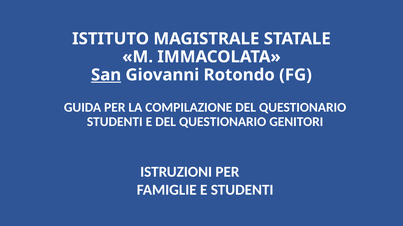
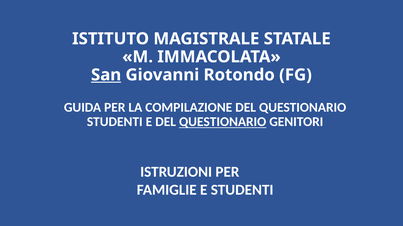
QUESTIONARIO underline: none -> present (223, 122)
